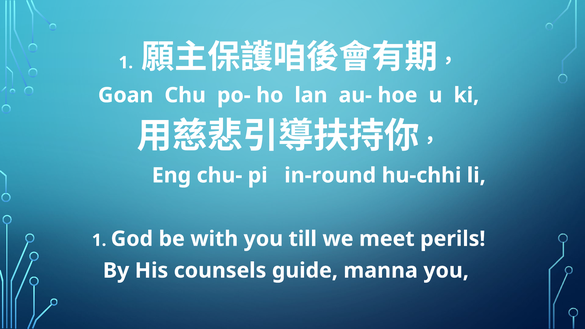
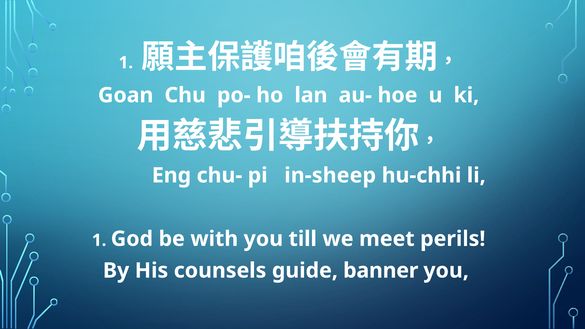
in-round: in-round -> in-sheep (330, 175)
manna: manna -> banner (381, 271)
